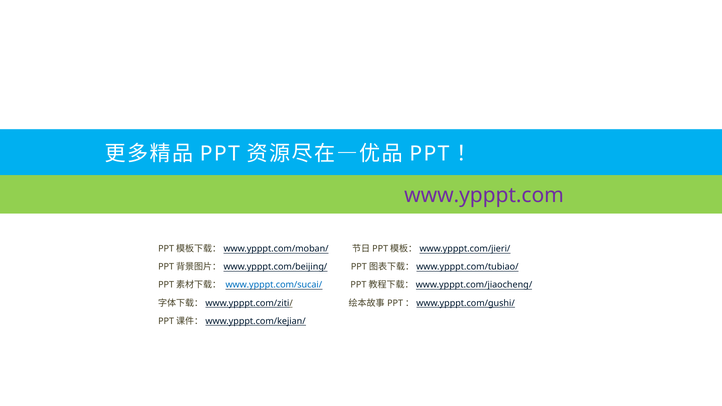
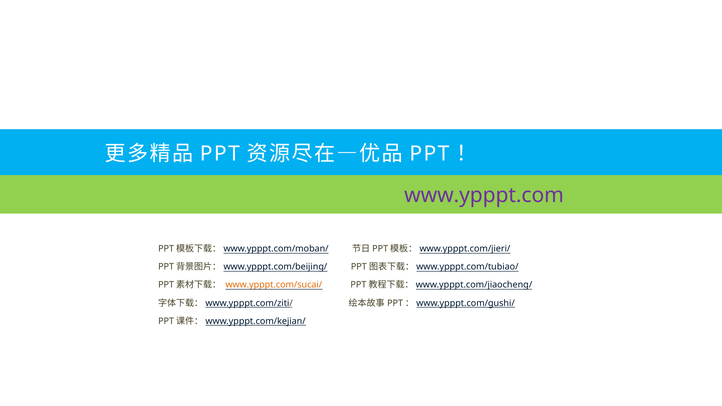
www.ypppt.com/sucai/ colour: blue -> orange (274, 285)
